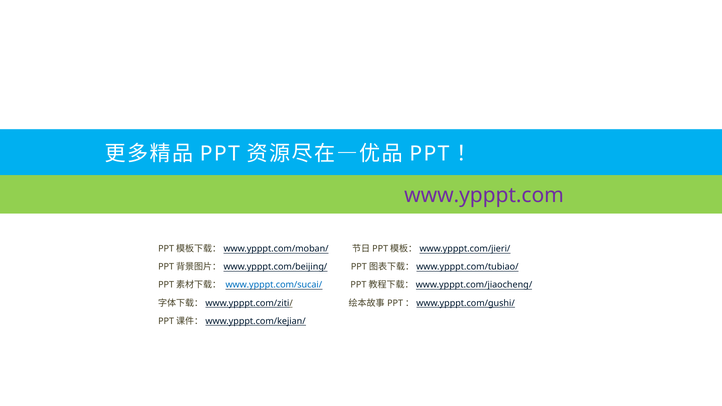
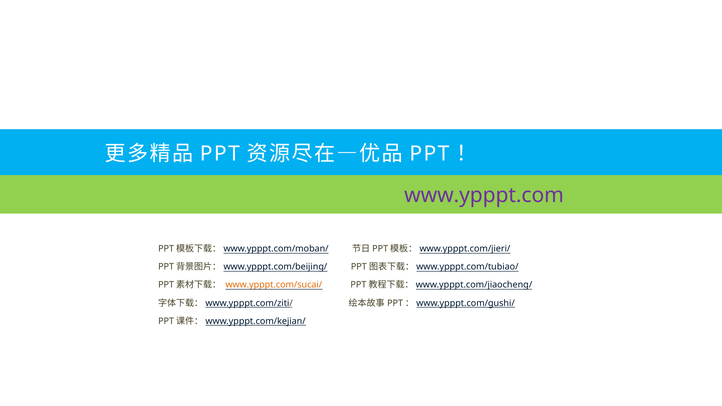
www.ypppt.com/sucai/ colour: blue -> orange (274, 285)
